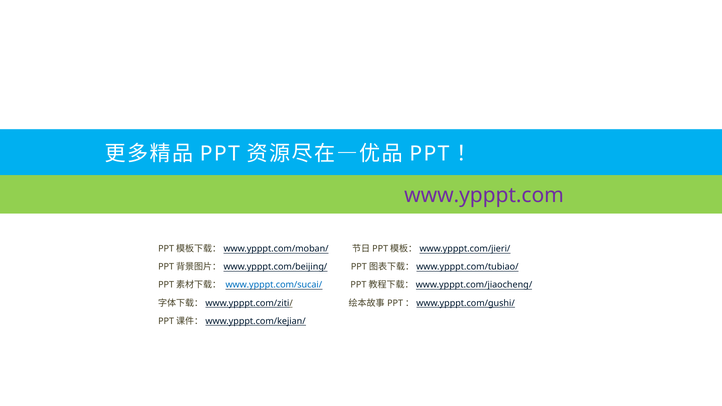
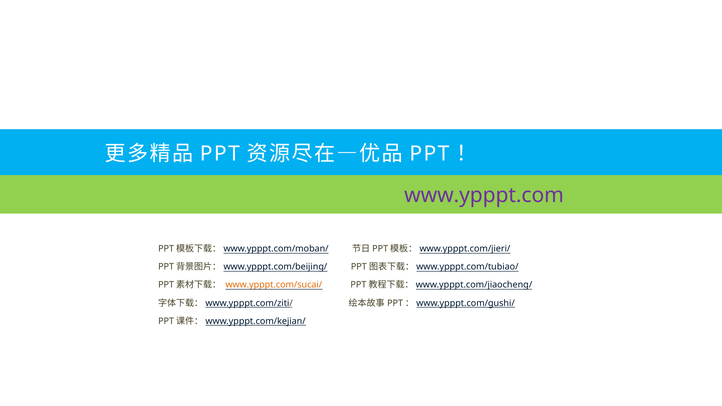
www.ypppt.com/sucai/ colour: blue -> orange (274, 285)
